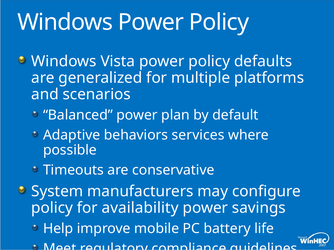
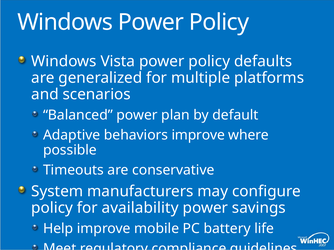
behaviors services: services -> improve (198, 135)
